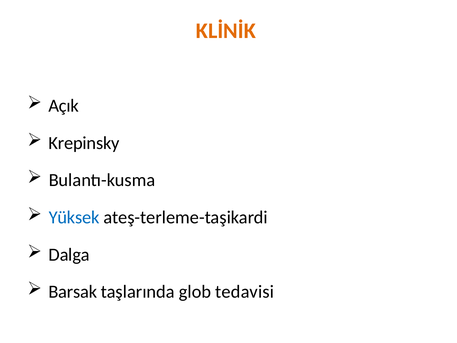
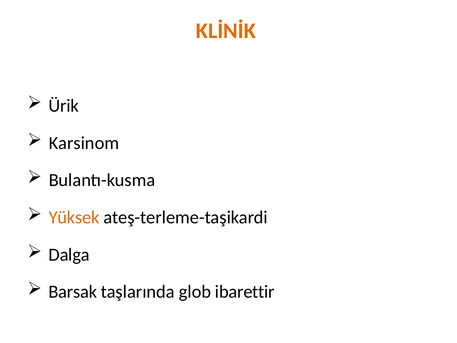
Açık: Açık -> Ürik (64, 106)
Krepinsky: Krepinsky -> Karsinom (84, 143)
Yüksek colour: blue -> orange (74, 217)
tedavisi: tedavisi -> ibarettir (245, 292)
